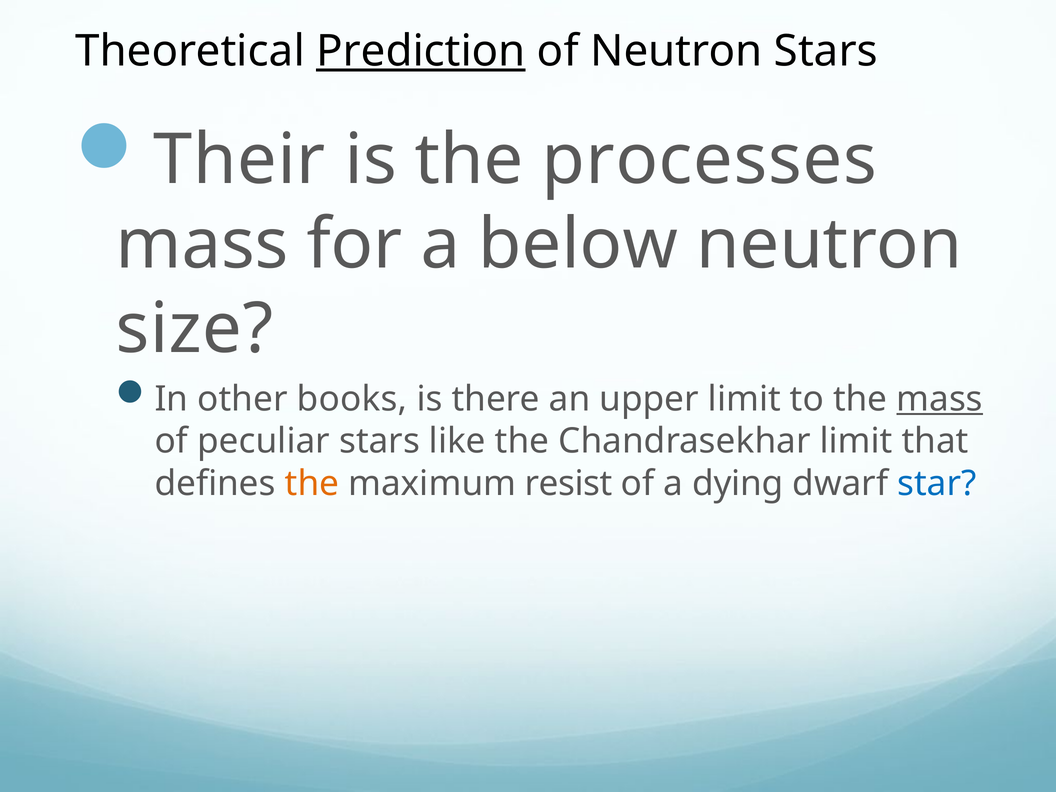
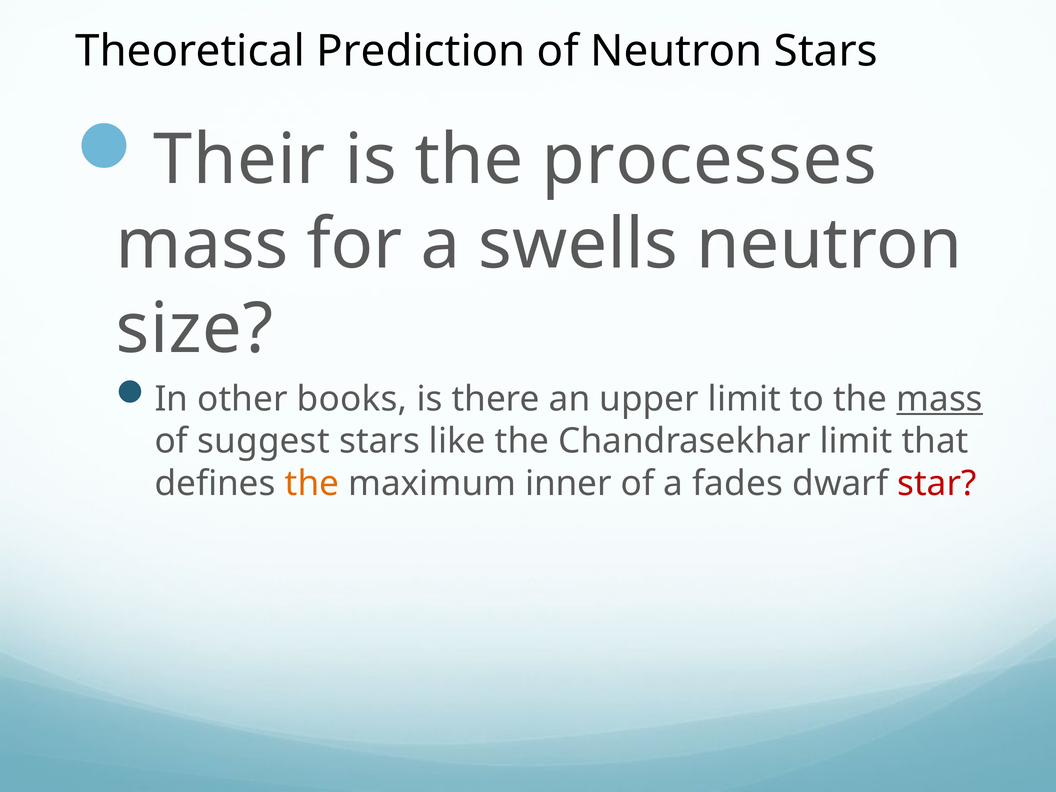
Prediction underline: present -> none (421, 51)
below: below -> swells (578, 245)
peculiar: peculiar -> suggest (263, 441)
resist: resist -> inner (568, 483)
dying: dying -> fades (738, 483)
star colour: blue -> red (937, 483)
